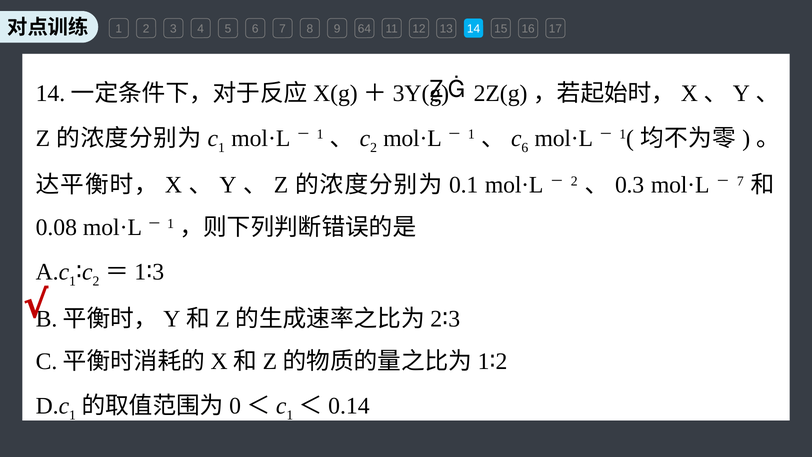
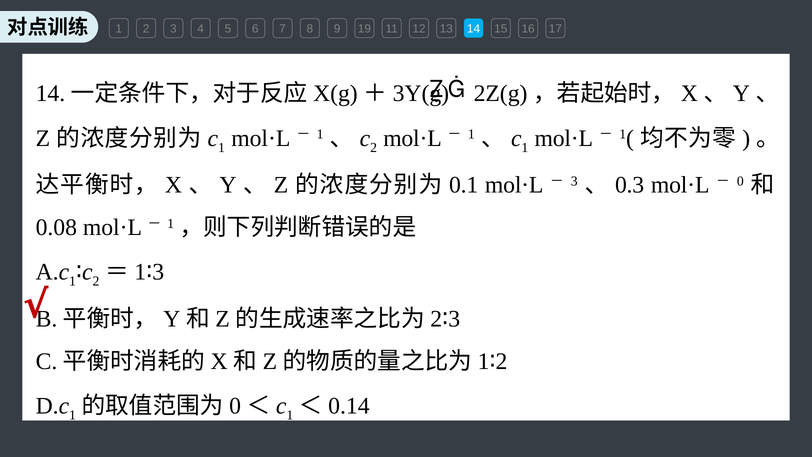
64: 64 -> 19 (364, 29)
6: 6 -> 1 (525, 147)
2: 2 -> 3 (574, 181)
7: 7 -> 0 (740, 181)
